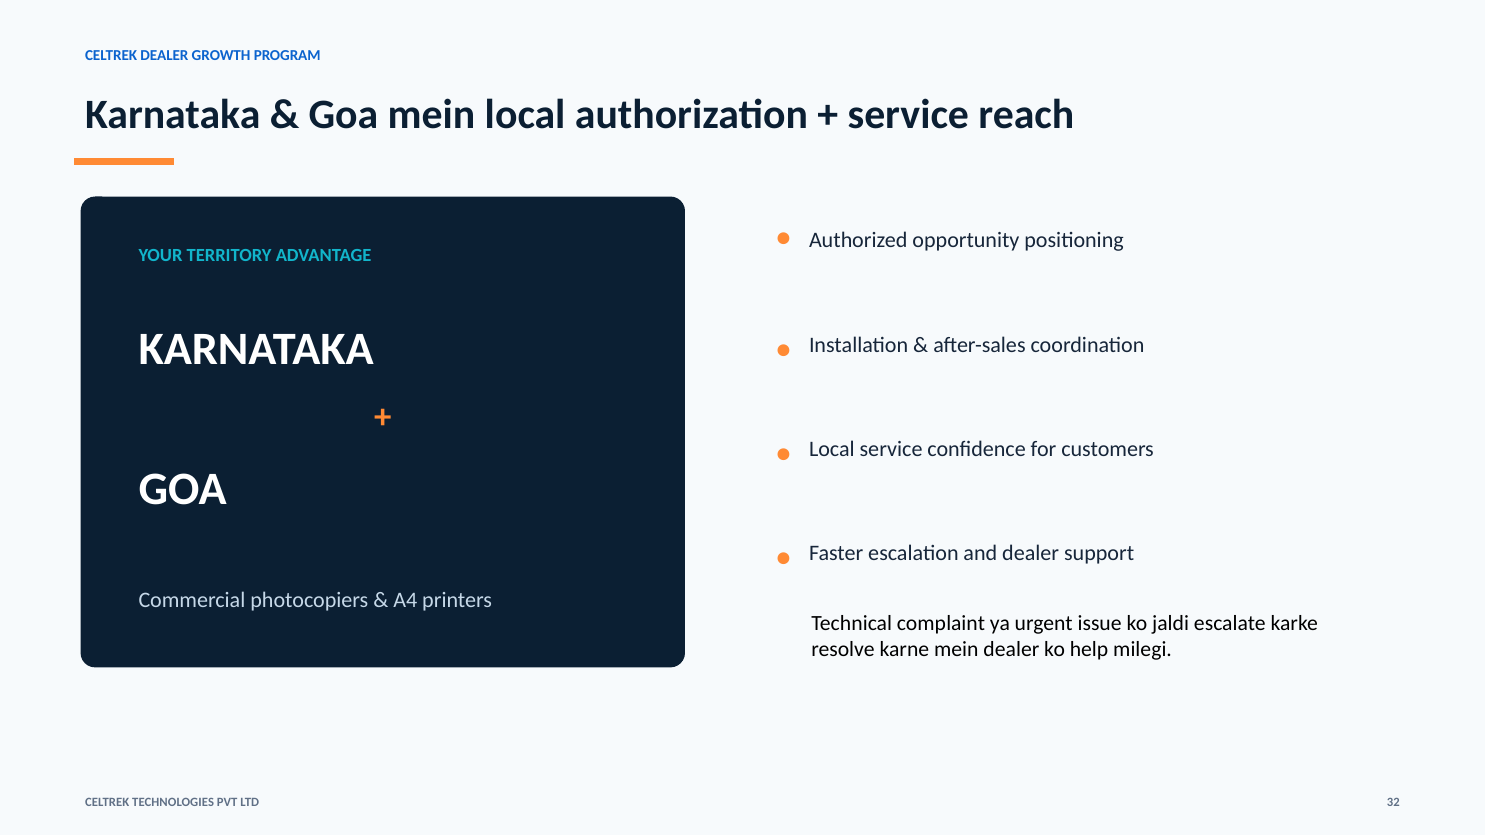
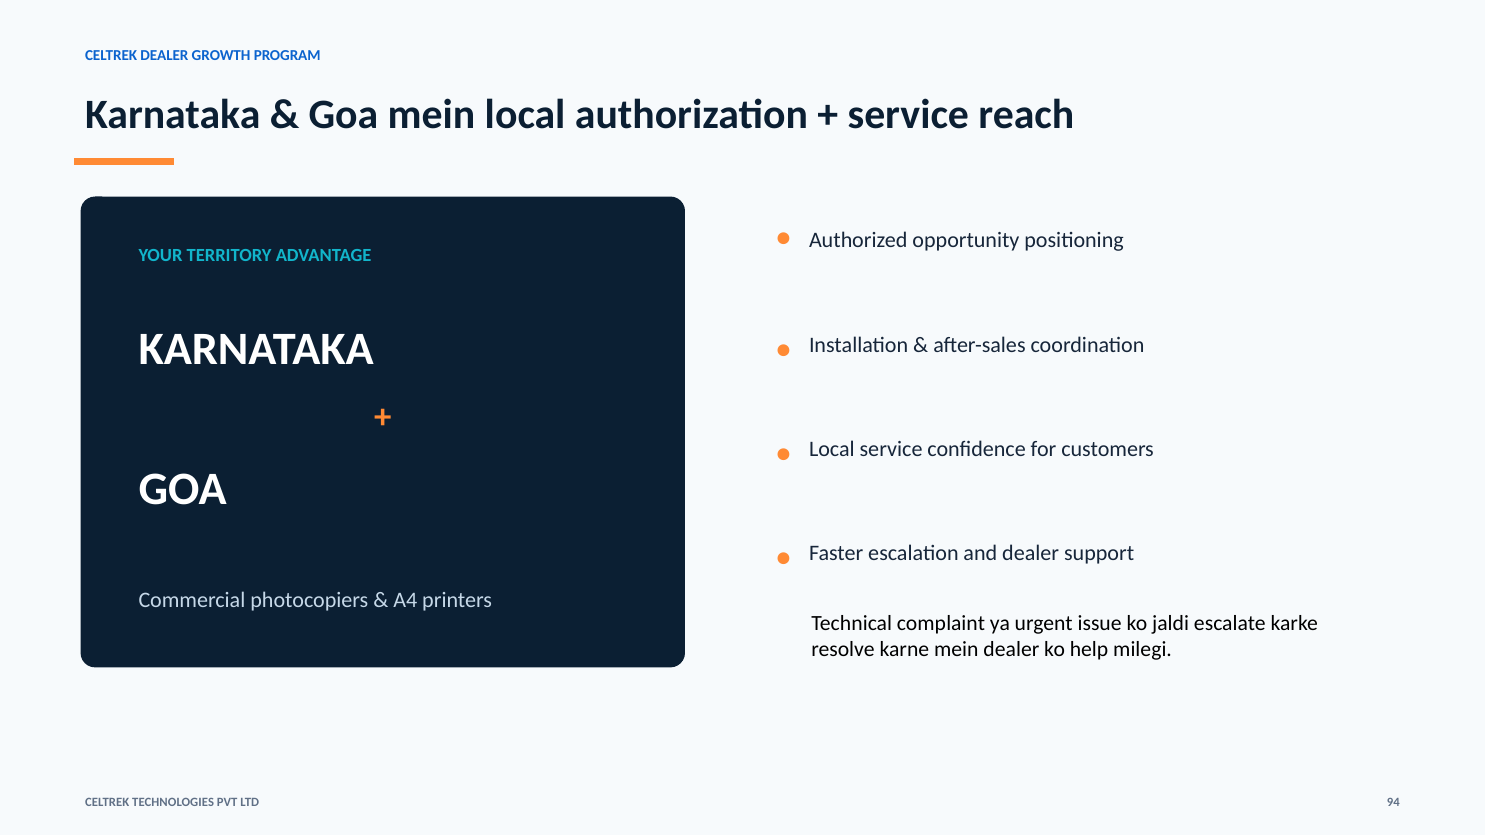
32: 32 -> 94 (1393, 803)
